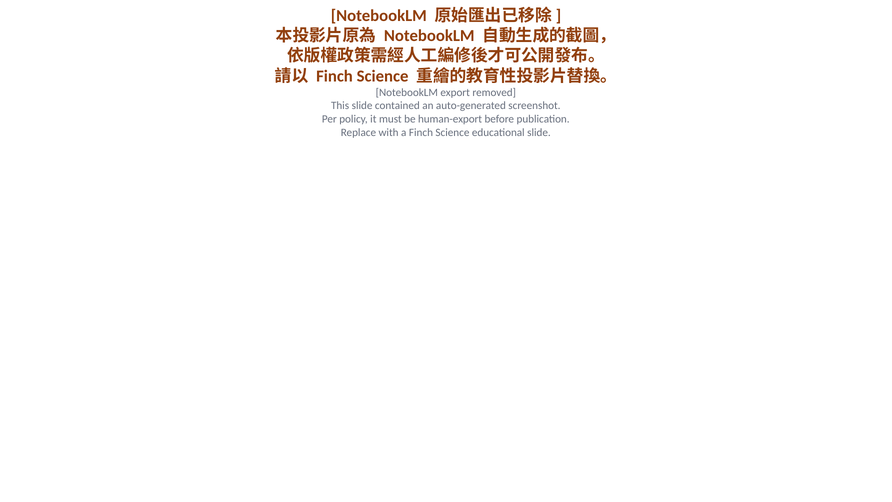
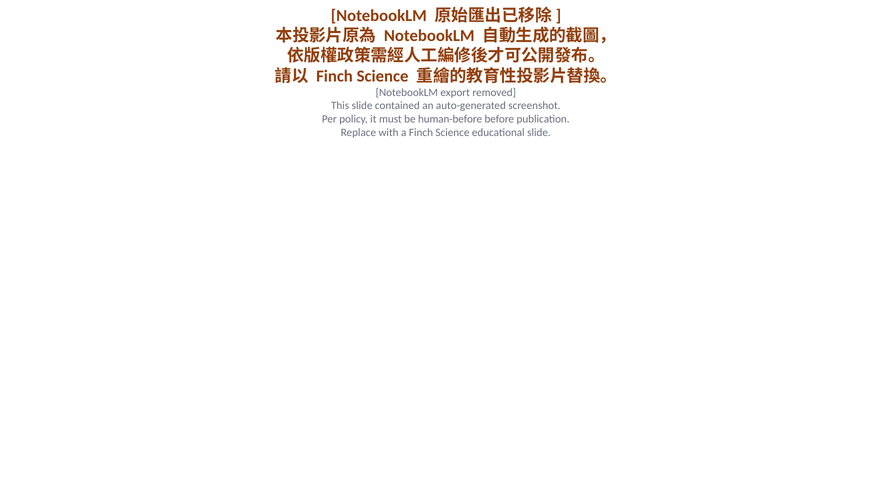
human-export: human-export -> human-before (450, 119)
